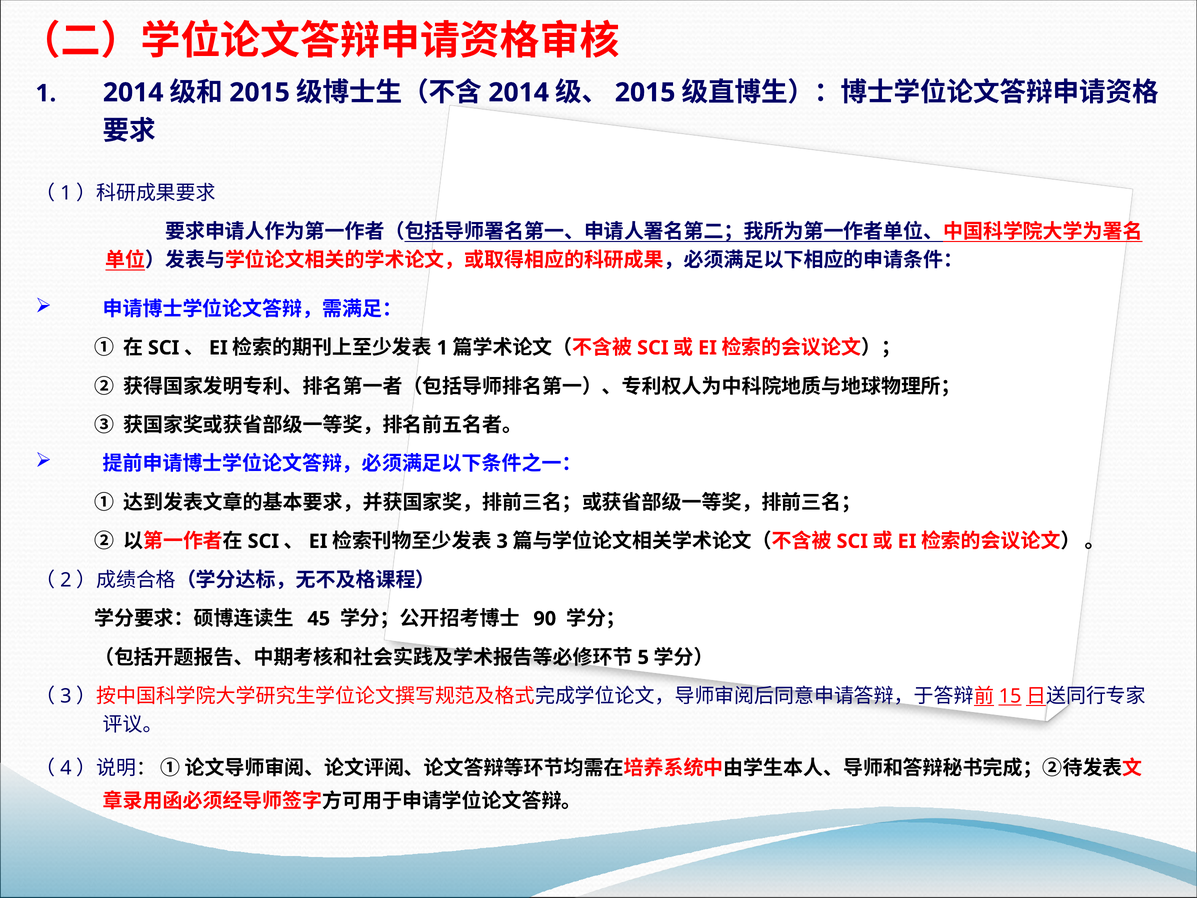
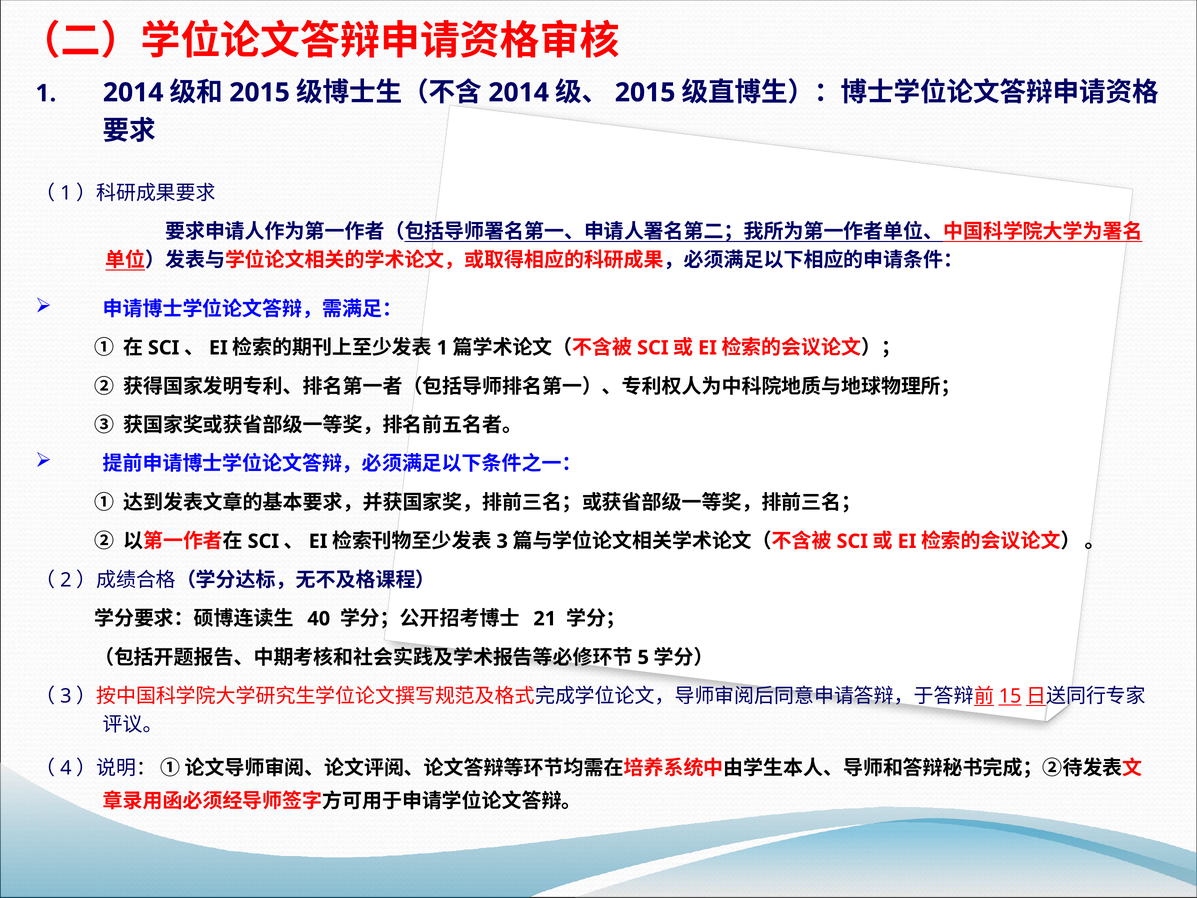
45: 45 -> 40 (319, 619)
90: 90 -> 21 (545, 619)
